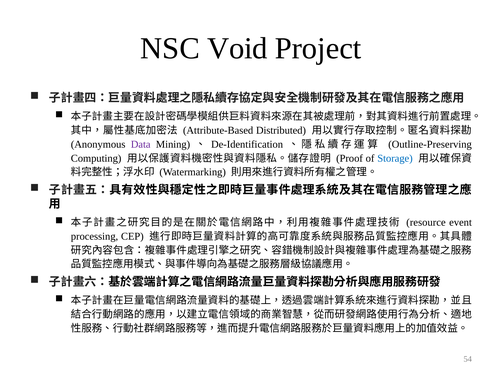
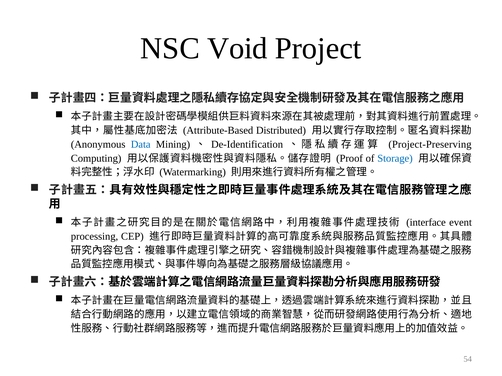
Data colour: purple -> blue (141, 145)
Outline-Preserving: Outline-Preserving -> Project-Preserving (430, 145)
resource: resource -> interface (426, 223)
